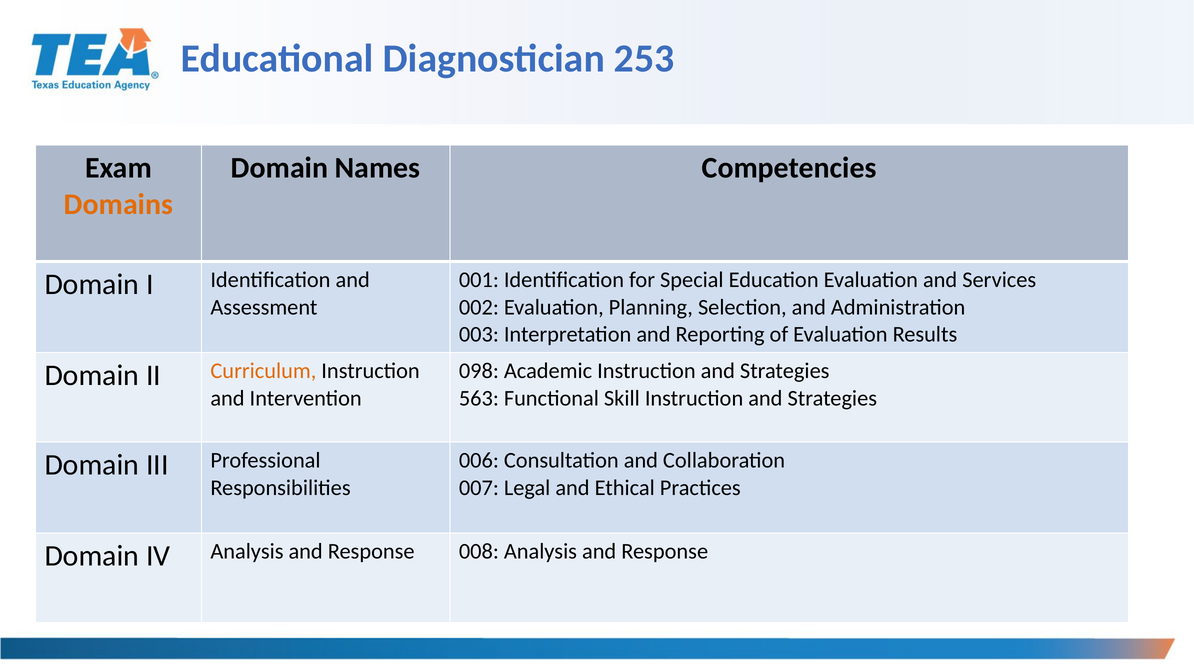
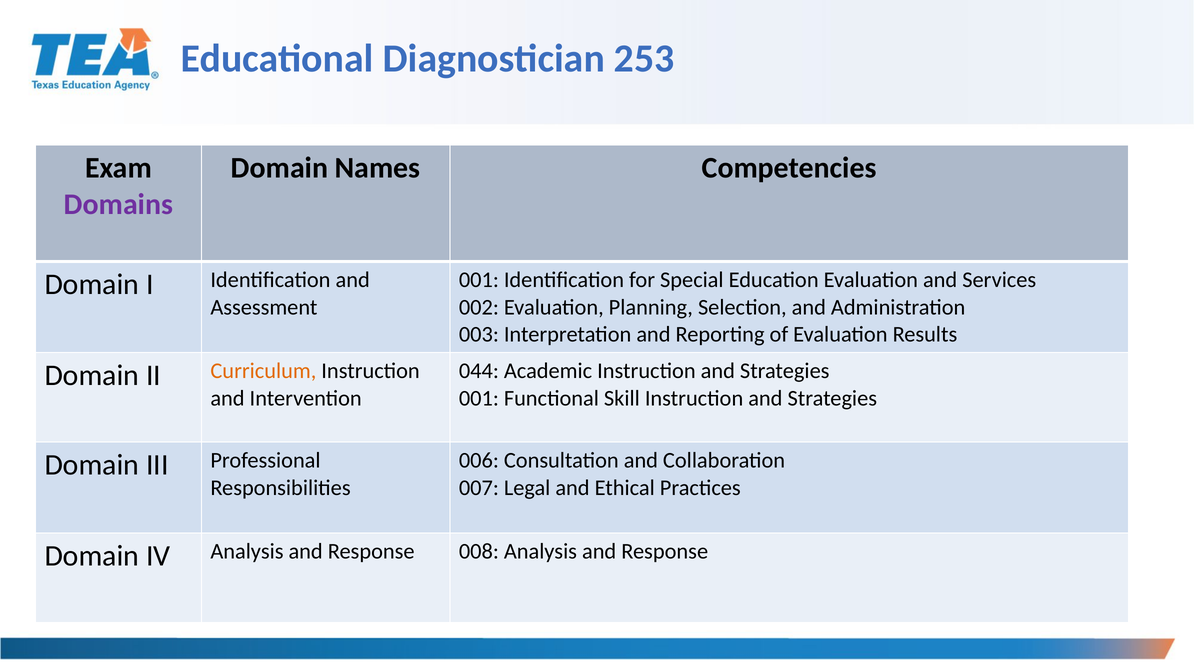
Domains colour: orange -> purple (119, 204)
098: 098 -> 044 (479, 371)
563: 563 -> 001 (479, 398)
